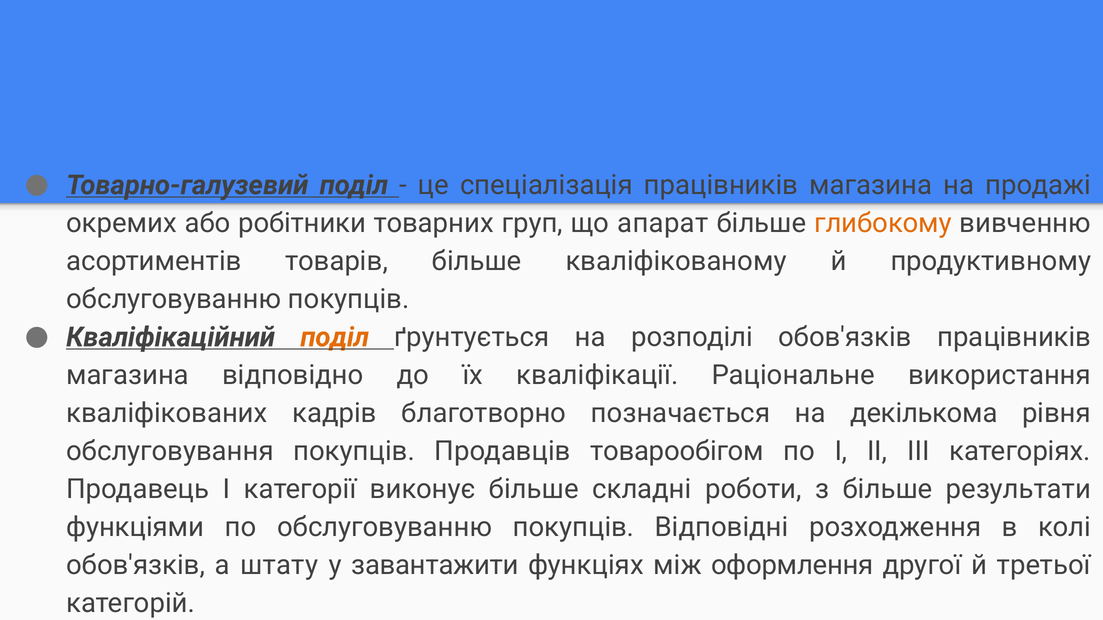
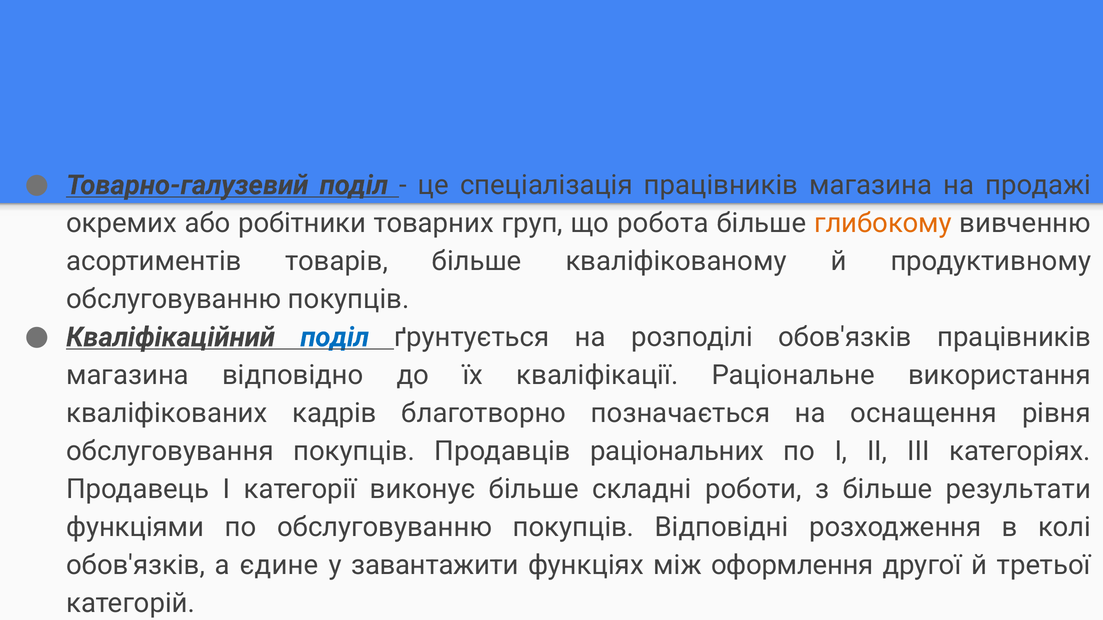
апарат: апарат -> робота (663, 223)
поділ colour: orange -> blue (335, 337)
декількома: декількома -> оснащення (924, 414)
товарообігом: товарообігом -> раціональних (677, 452)
штату: штату -> єдине (279, 566)
